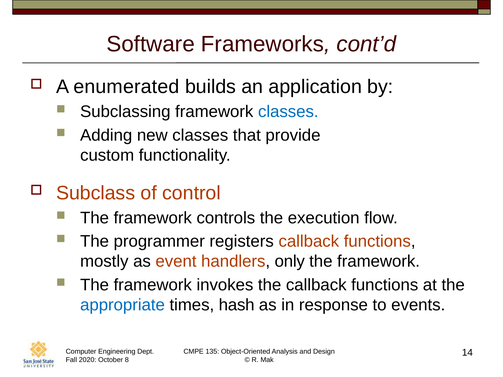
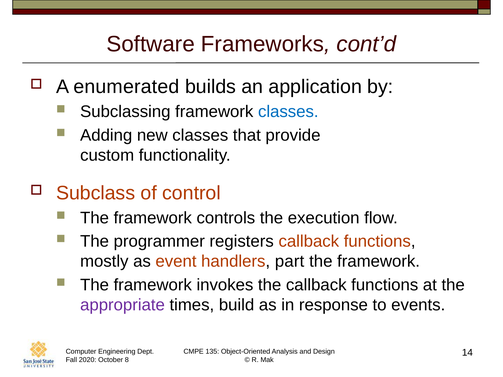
only: only -> part (290, 262)
appropriate colour: blue -> purple (122, 305)
hash: hash -> build (237, 305)
